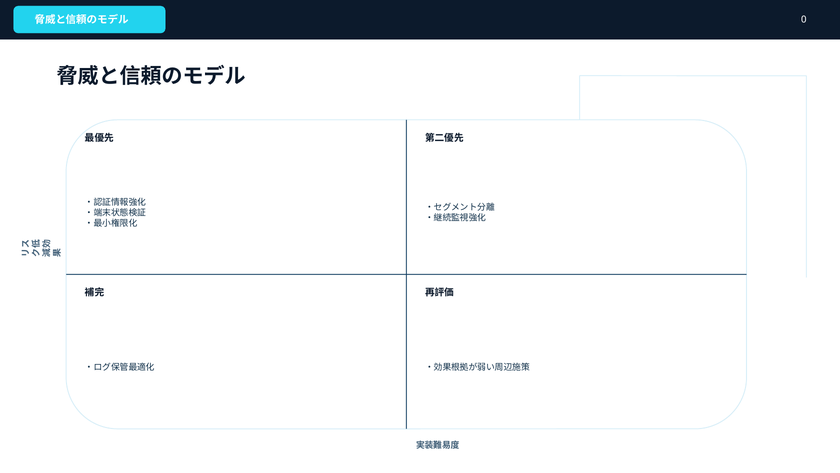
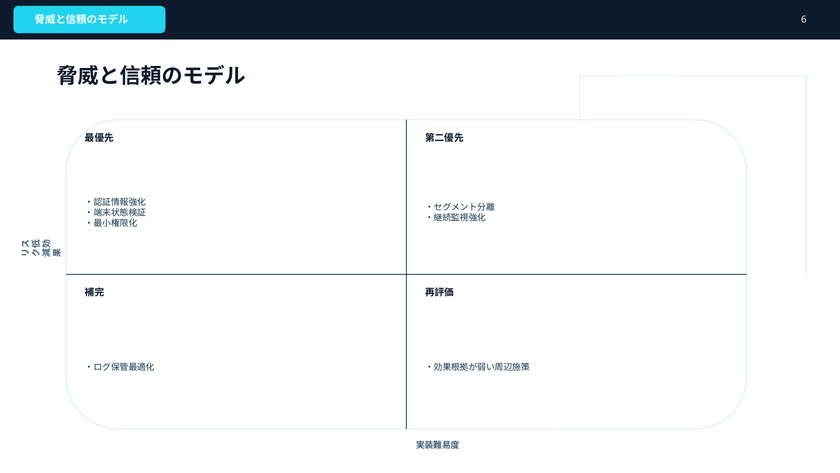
0: 0 -> 6 (804, 20)
